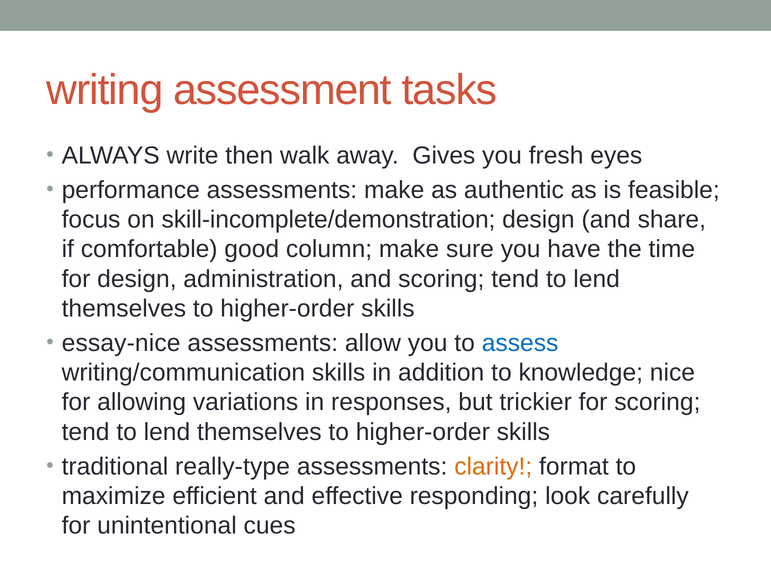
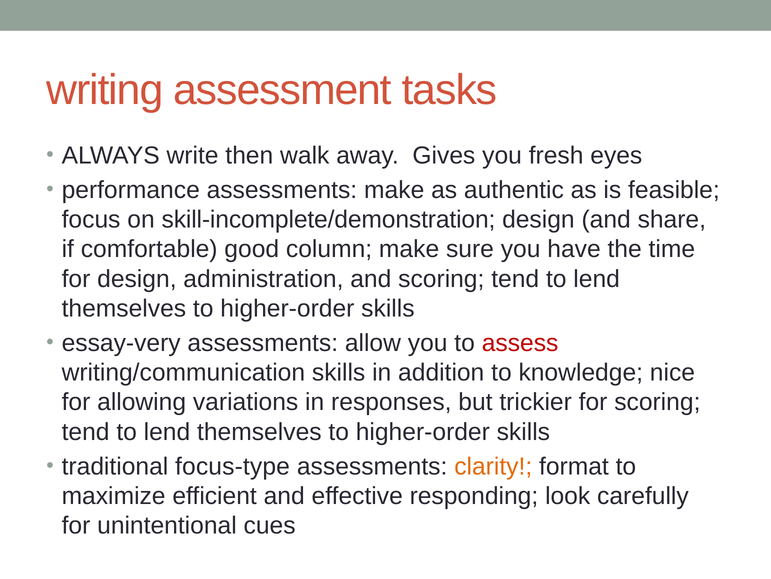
essay-nice: essay-nice -> essay-very (121, 343)
assess colour: blue -> red (520, 343)
really-type: really-type -> focus-type (233, 466)
